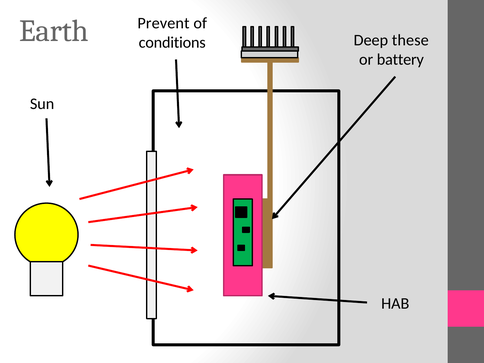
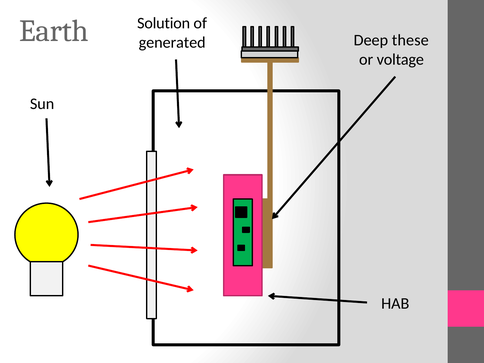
Prevent: Prevent -> Solution (164, 23)
conditions: conditions -> generated (172, 42)
battery: battery -> voltage (400, 60)
